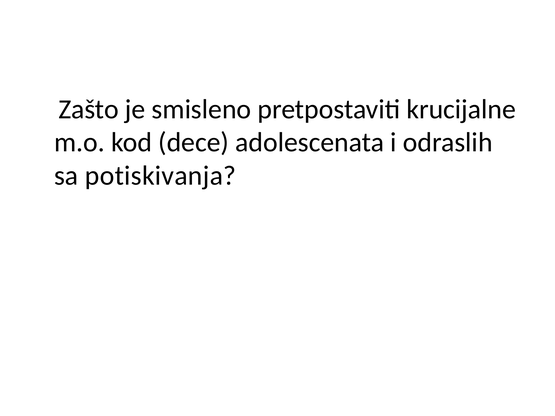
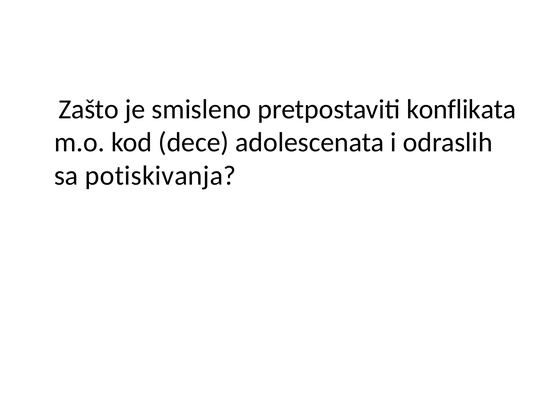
krucijalne: krucijalne -> konflikata (461, 109)
